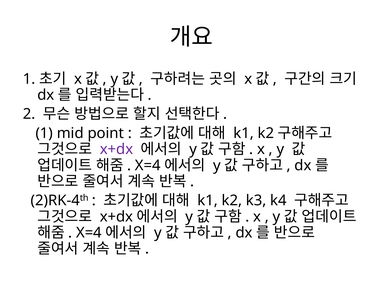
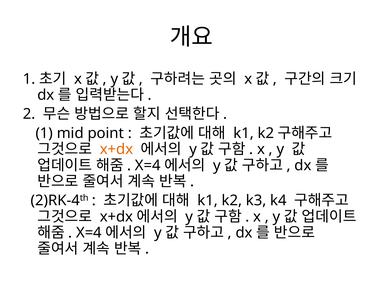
x+dx colour: purple -> orange (116, 149)
